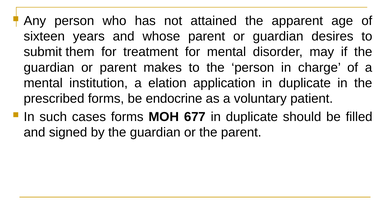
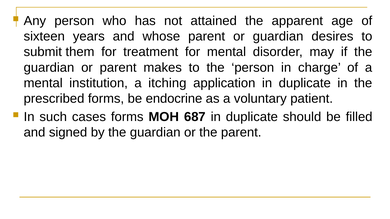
elation: elation -> itching (167, 83)
677: 677 -> 687 (195, 117)
